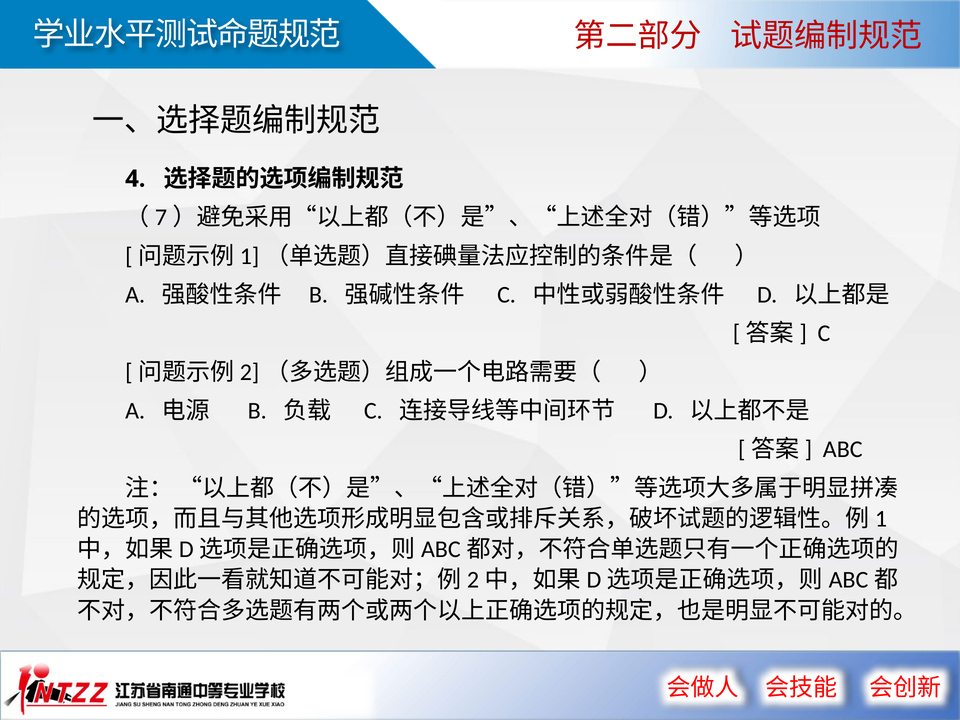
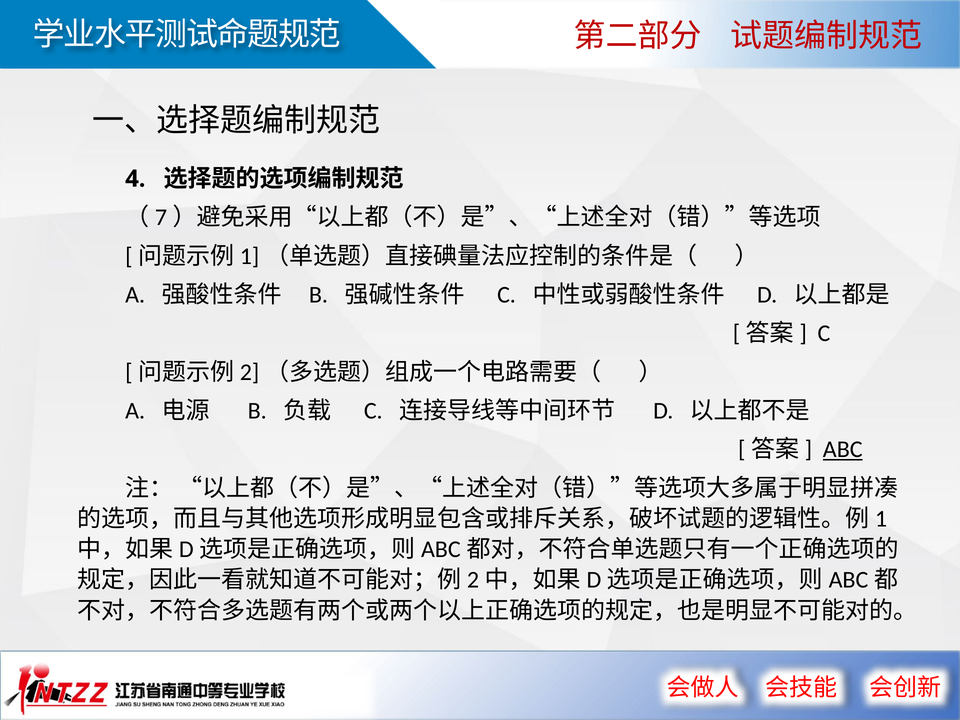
ABC underline: none -> present (843, 449)
